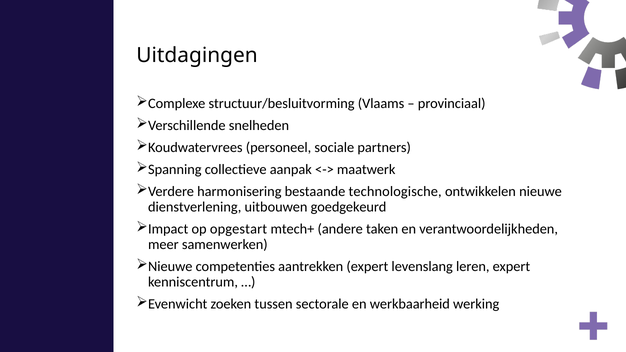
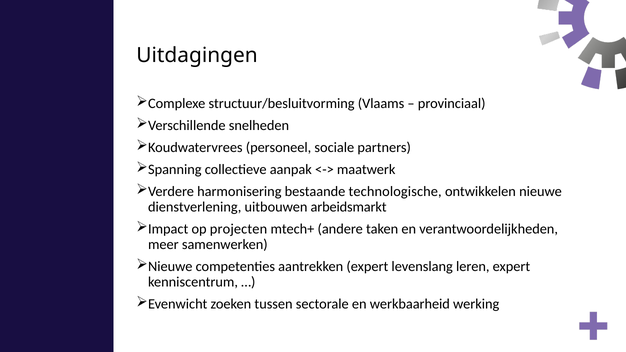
goedgekeurd: goedgekeurd -> arbeidsmarkt (349, 207)
opgestart: opgestart -> projecten (239, 229)
